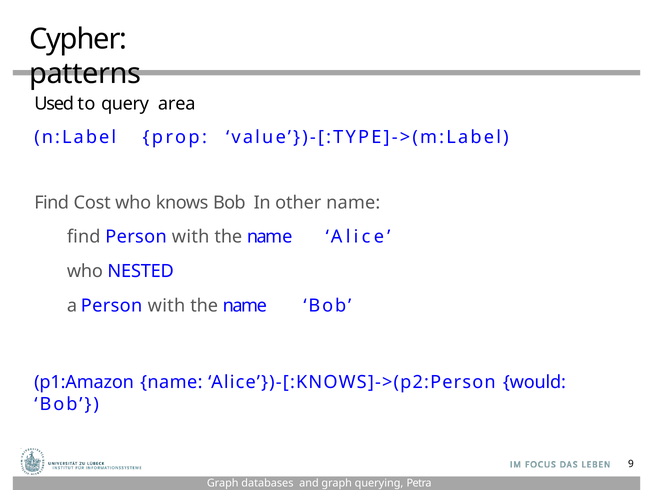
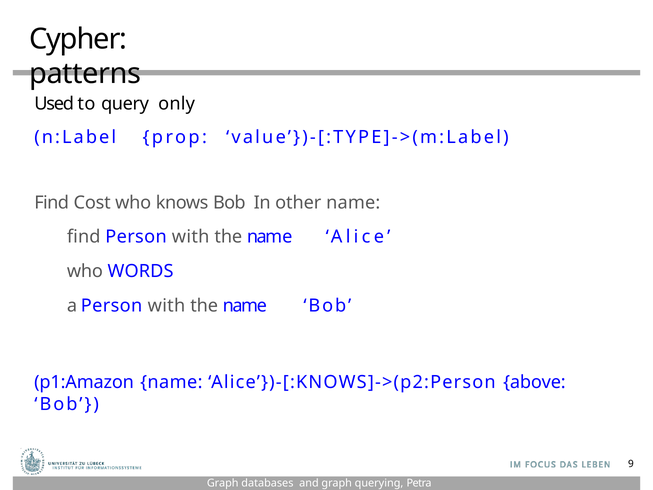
area: area -> only (177, 104)
NESTED: NESTED -> WORDS (141, 271)
would: would -> above (534, 382)
